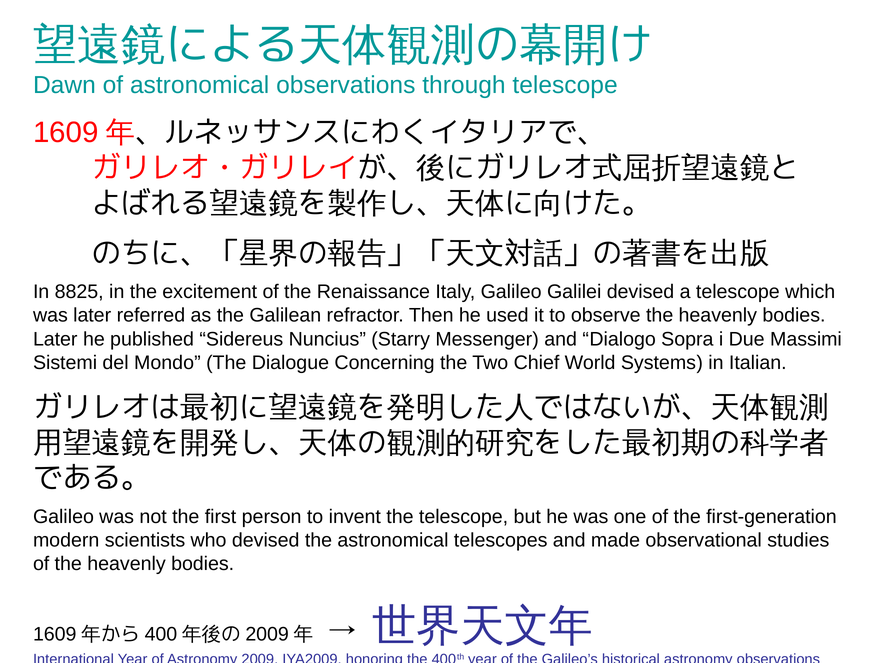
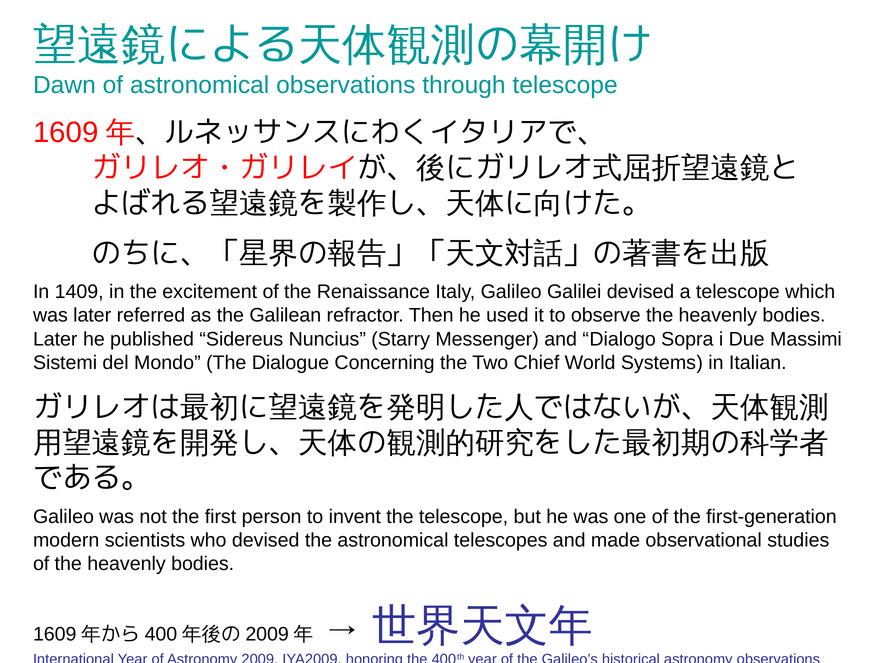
8825: 8825 -> 1409 (79, 292)
